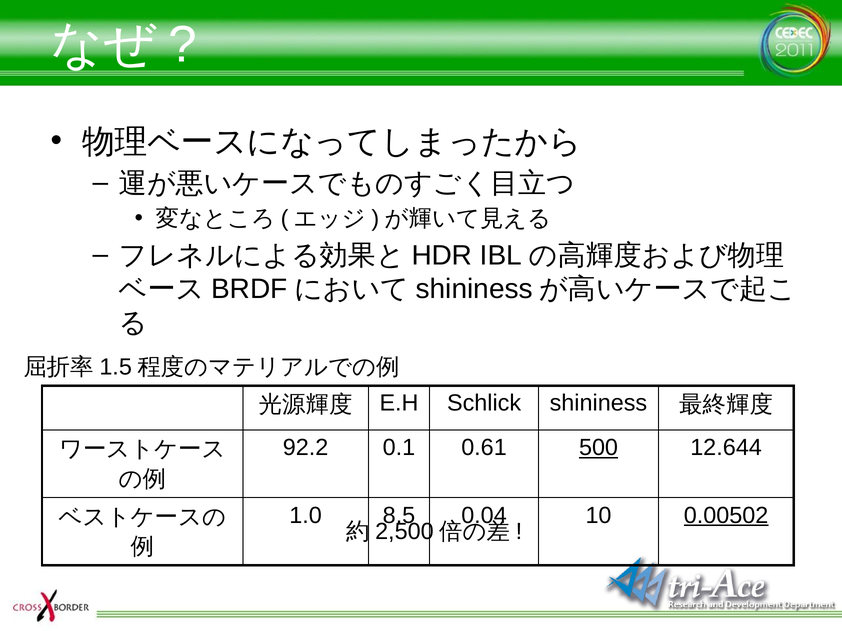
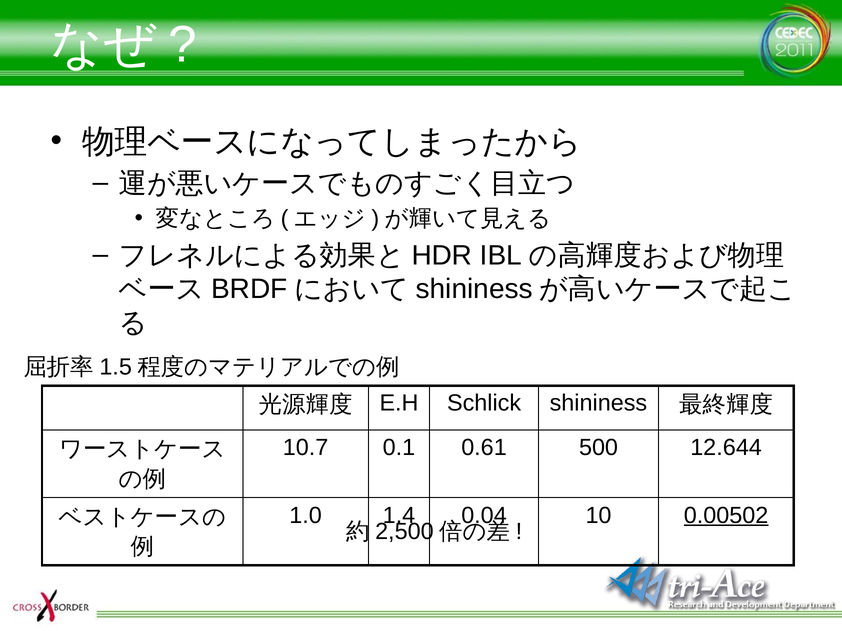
92.2: 92.2 -> 10.7 (306, 448)
500 underline: present -> none (599, 448)
8.5: 8.5 -> 1.4 (399, 516)
